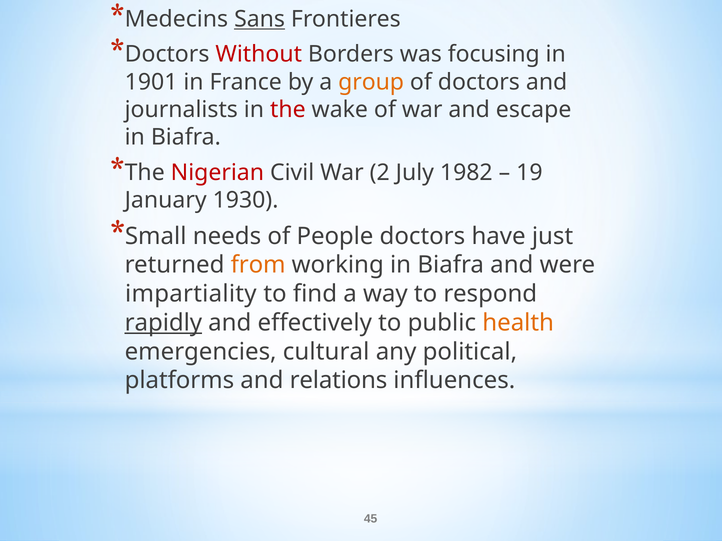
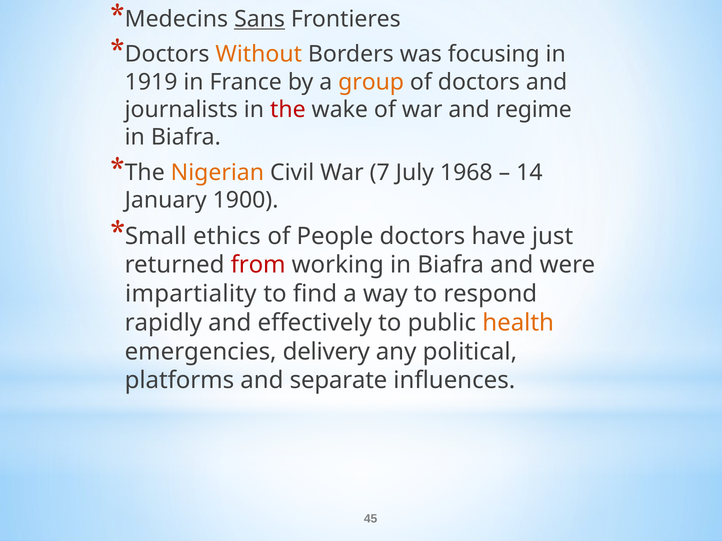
Without colour: red -> orange (259, 54)
1901: 1901 -> 1919 (151, 82)
escape: escape -> regime (534, 110)
Nigerian colour: red -> orange (217, 173)
2: 2 -> 7 (380, 173)
1982: 1982 -> 1968 (466, 173)
19: 19 -> 14 (529, 173)
1930: 1930 -> 1900 (246, 200)
needs: needs -> ethics (227, 236)
from colour: orange -> red (258, 265)
rapidly underline: present -> none (163, 323)
cultural: cultural -> delivery (326, 352)
relations: relations -> separate (339, 381)
